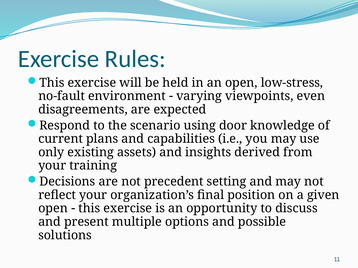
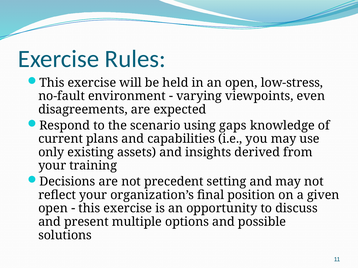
door: door -> gaps (233, 126)
